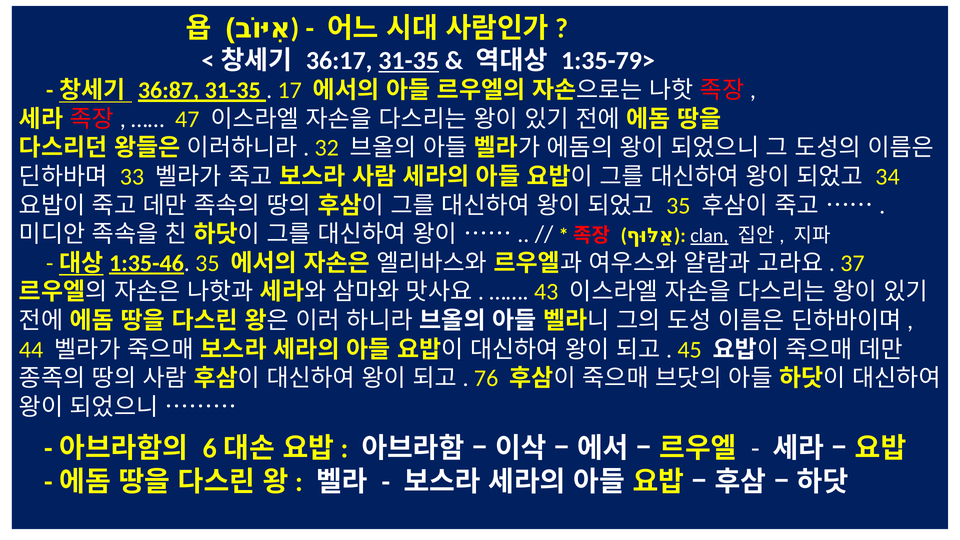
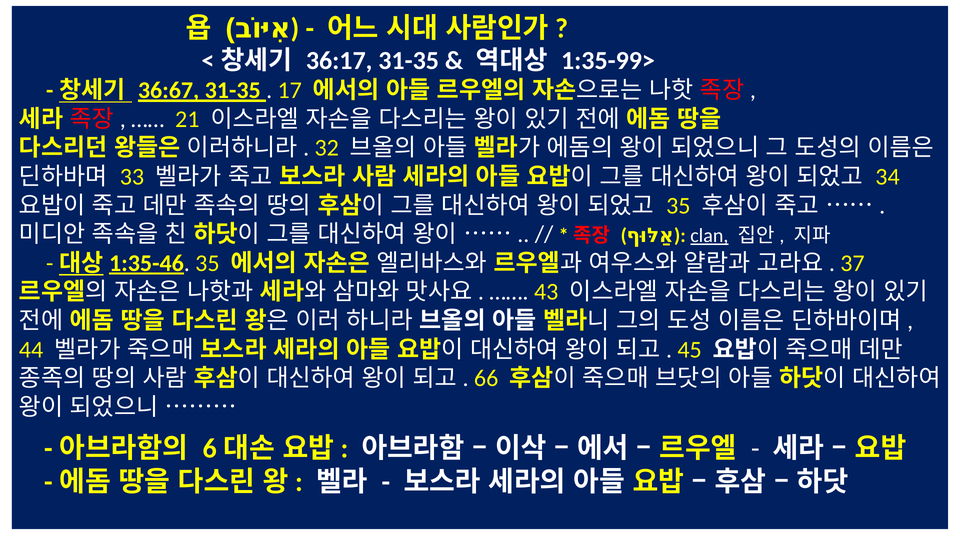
31-35 underline: present -> none (409, 61)
1:35-79>: 1:35-79> -> 1:35-99> (608, 61)
36:87: 36:87 -> 36:67 (169, 90)
47: 47 -> 21 (187, 119)
76: 76 -> 66 (486, 379)
